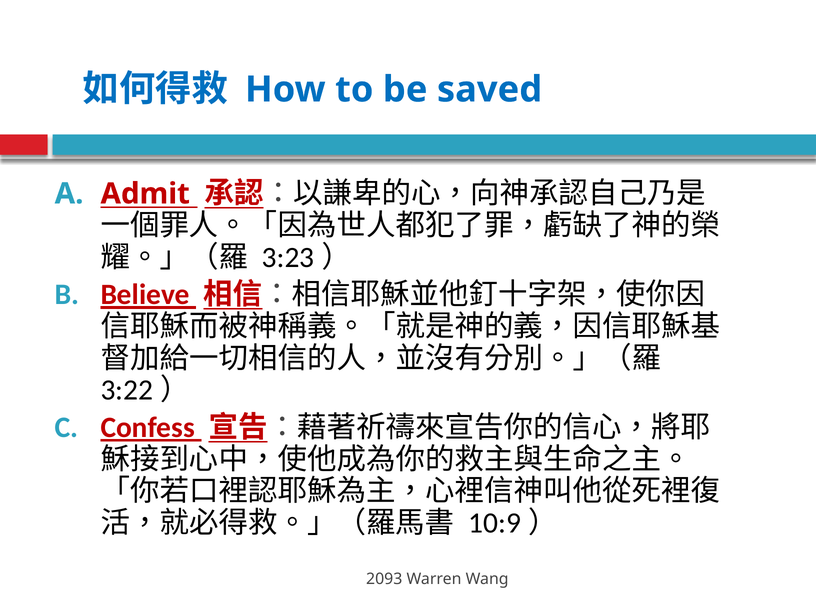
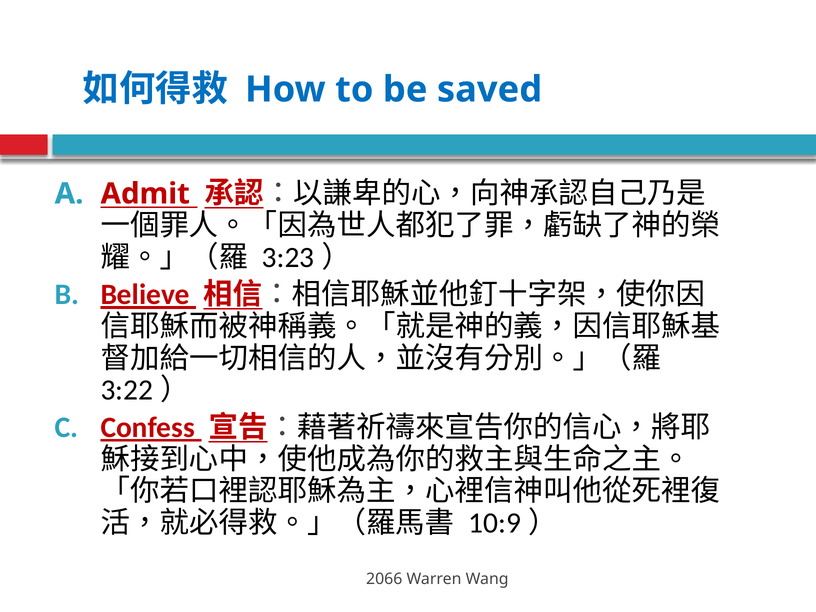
2093: 2093 -> 2066 (384, 579)
